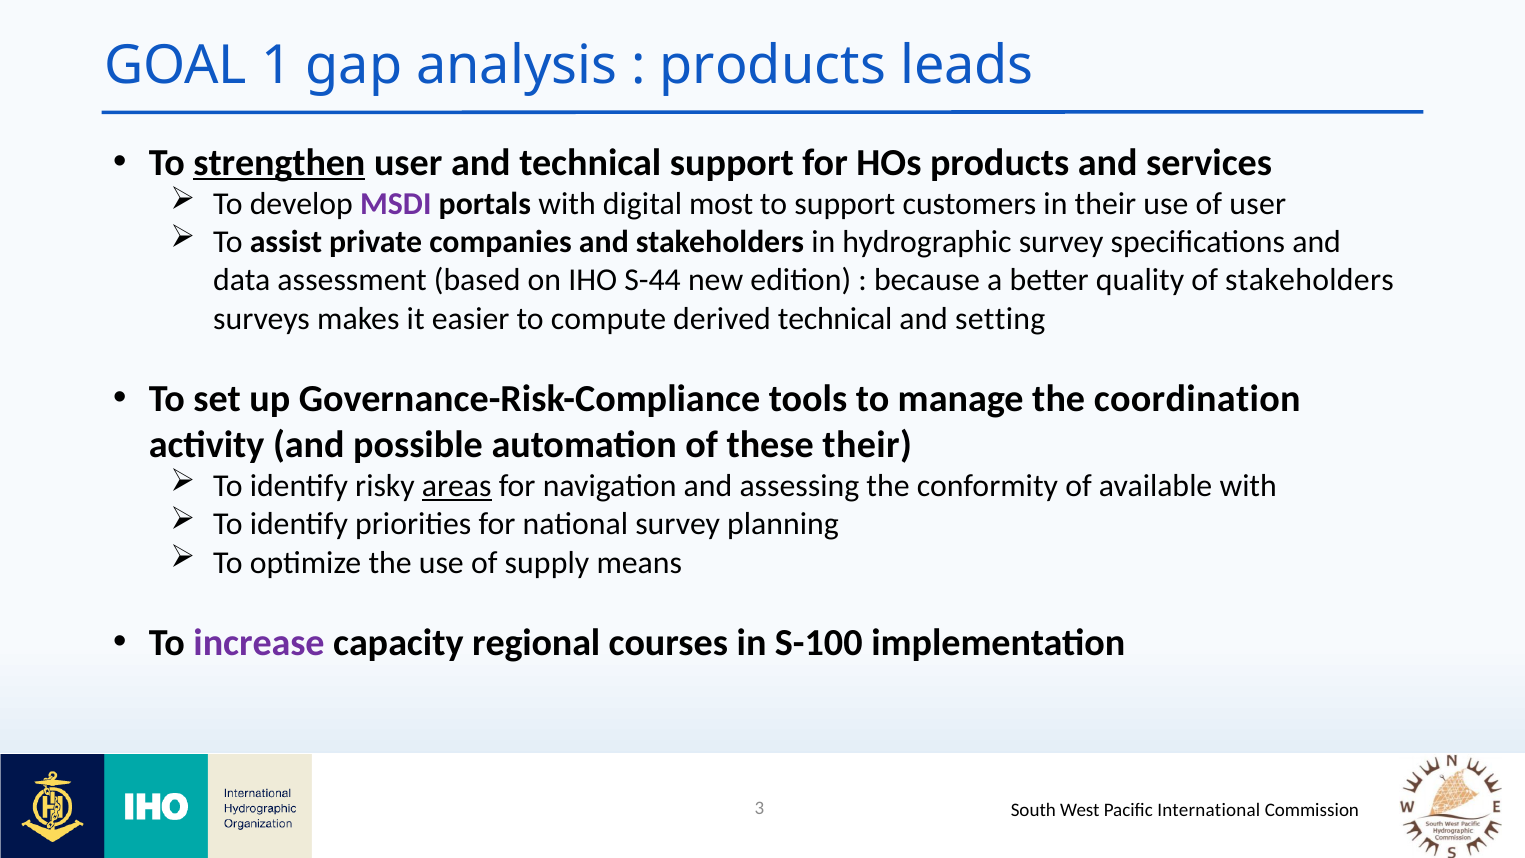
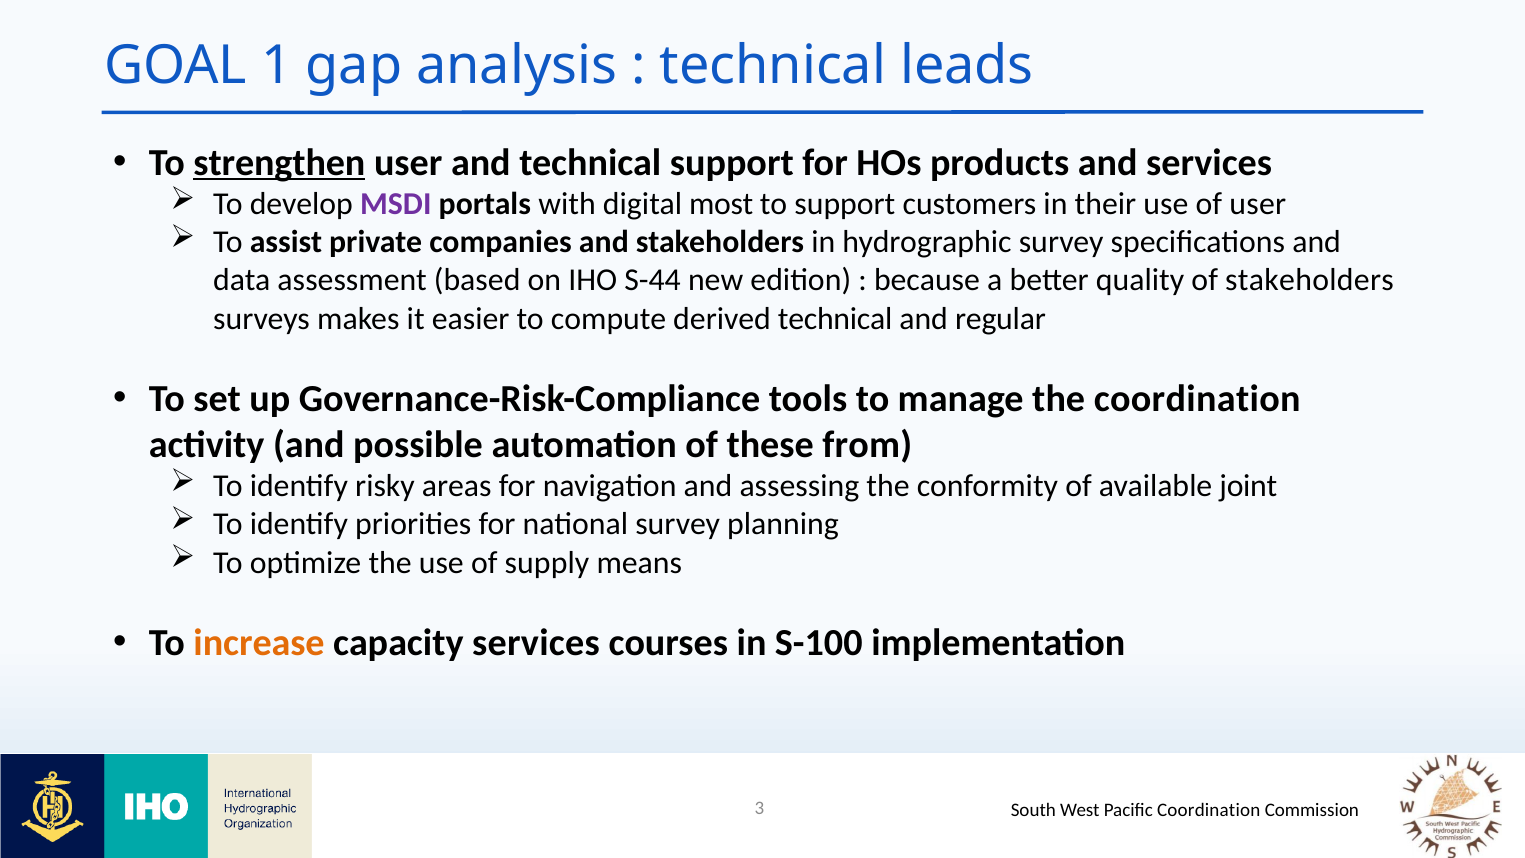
products: products -> technical (773, 66)
setting: setting -> regular (1000, 318)
these their: their -> from (867, 445)
areas underline: present -> none (457, 486)
available with: with -> joint (1248, 486)
increase colour: purple -> orange (259, 643)
capacity regional: regional -> services (536, 643)
International: International -> Coordination (1209, 810)
